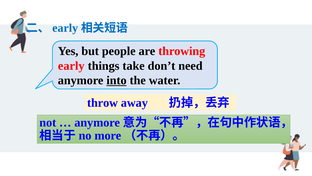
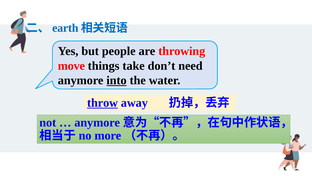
early: early -> earth (65, 28)
early: early -> move (71, 66)
throw underline: none -> present (103, 103)
